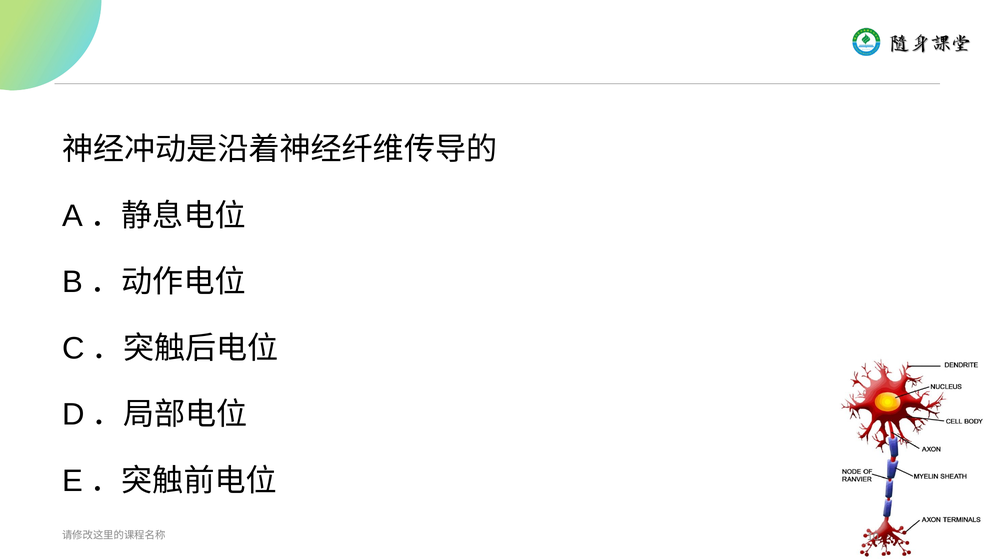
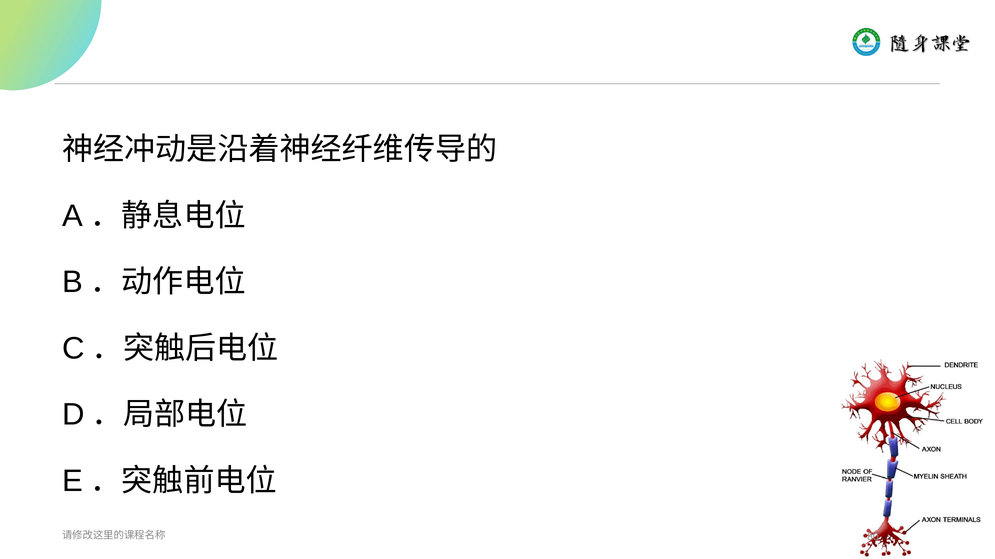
10: 10 -> 80 (873, 537)
